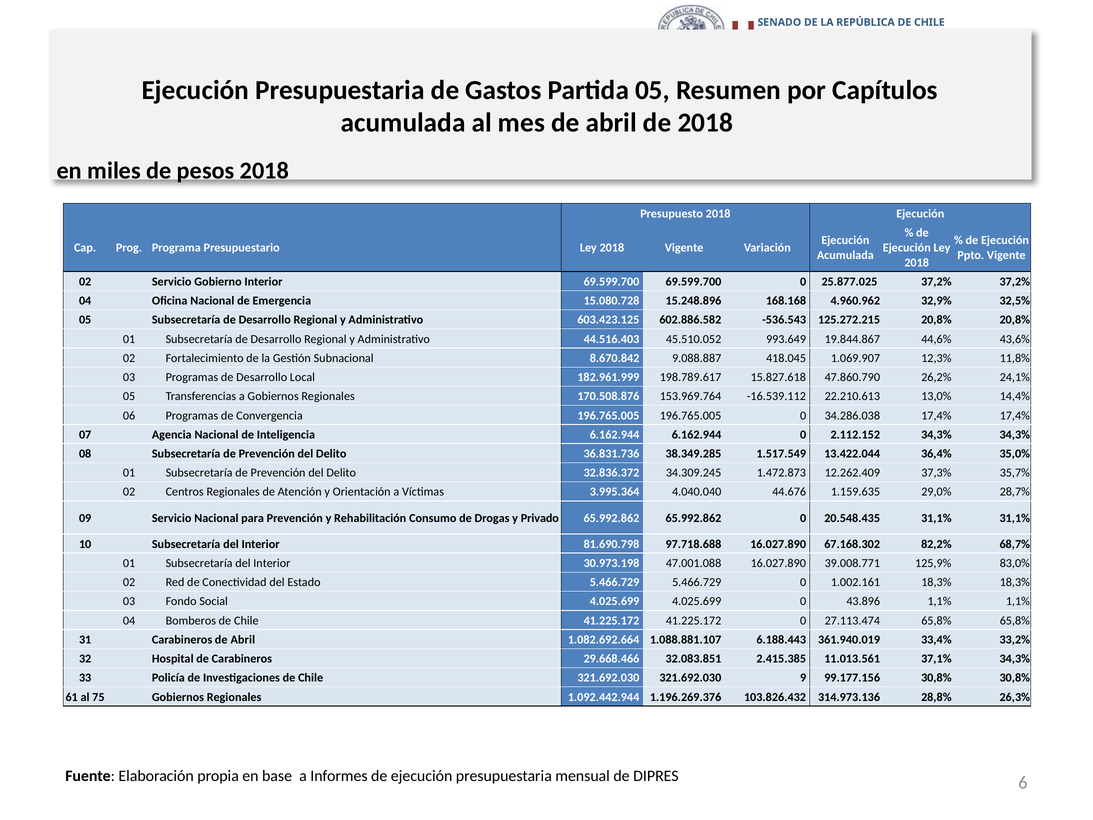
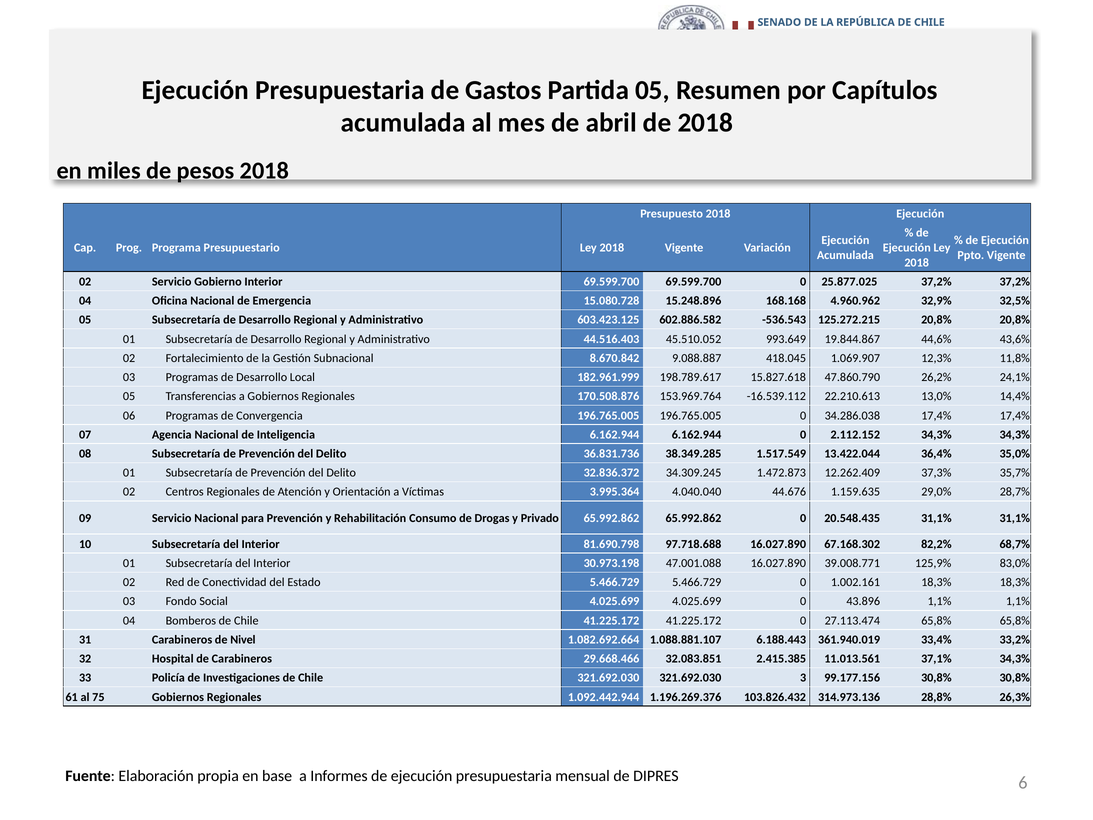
Carabineros de Abril: Abril -> Nivel (243, 639)
9: 9 -> 3 (803, 678)
